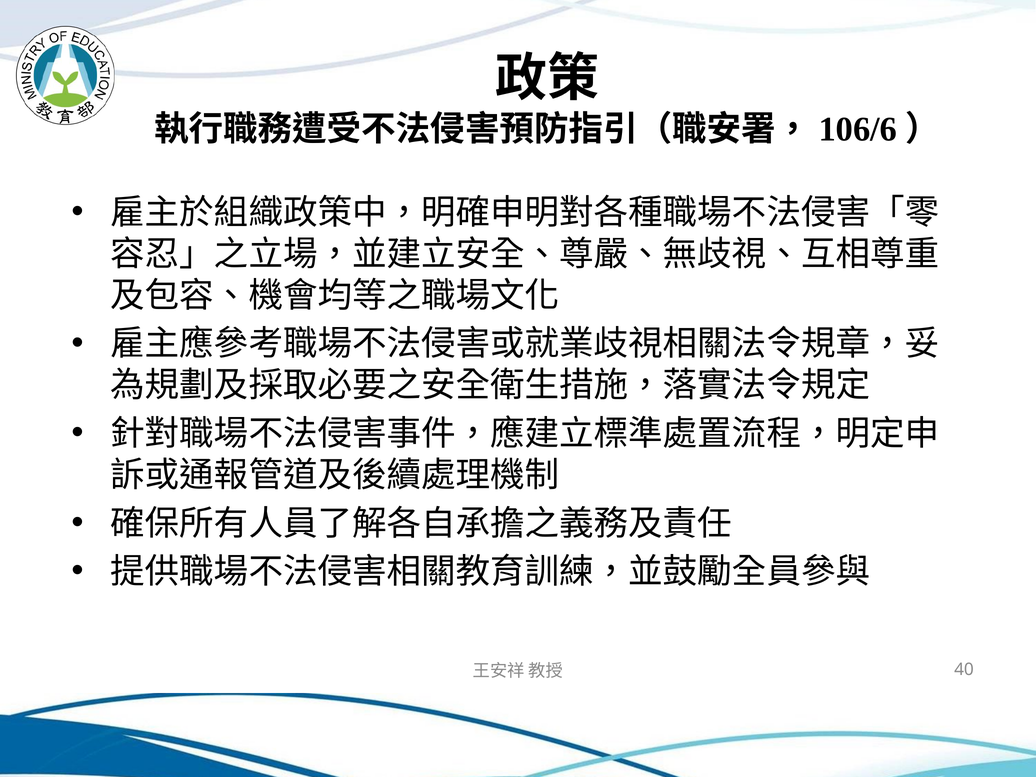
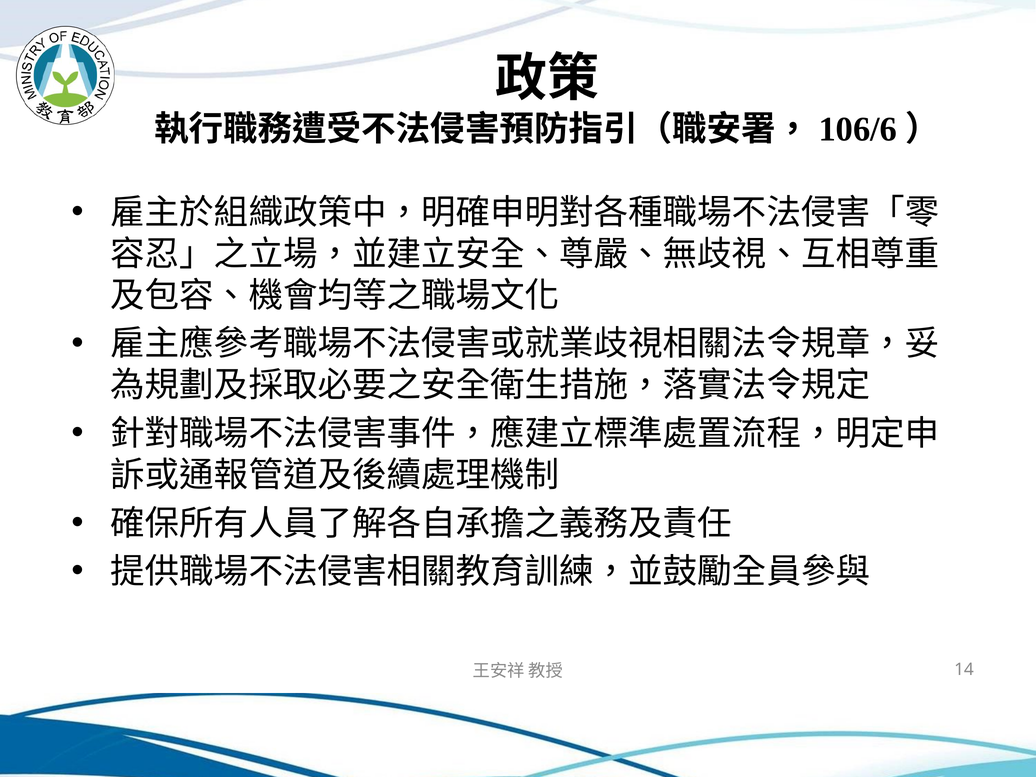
40: 40 -> 14 (964, 669)
